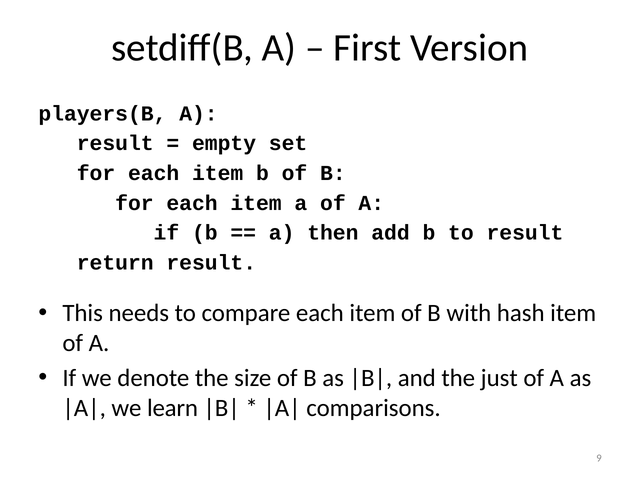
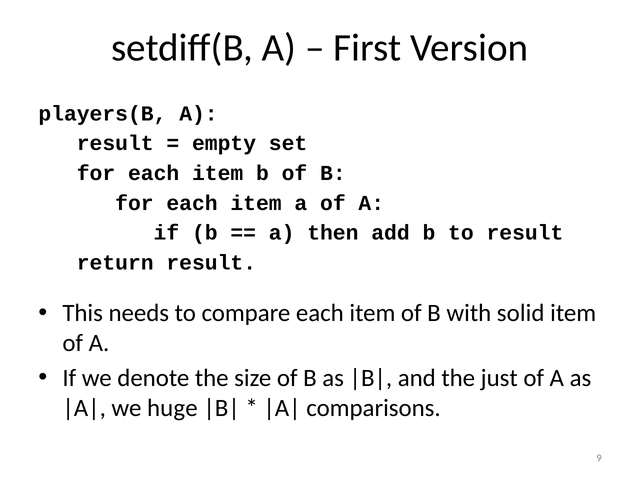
hash: hash -> solid (521, 313)
learn: learn -> huge (172, 408)
